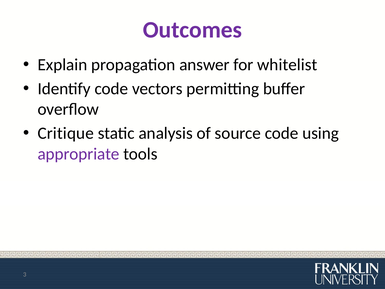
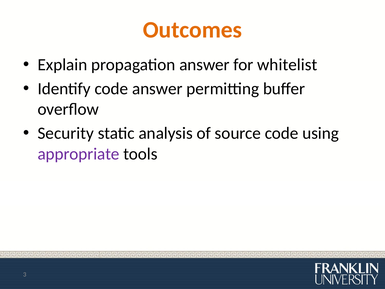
Outcomes colour: purple -> orange (192, 30)
code vectors: vectors -> answer (157, 89)
Critique: Critique -> Security (66, 133)
